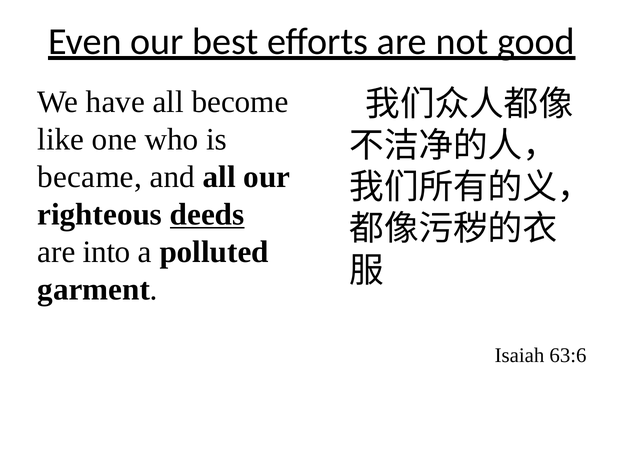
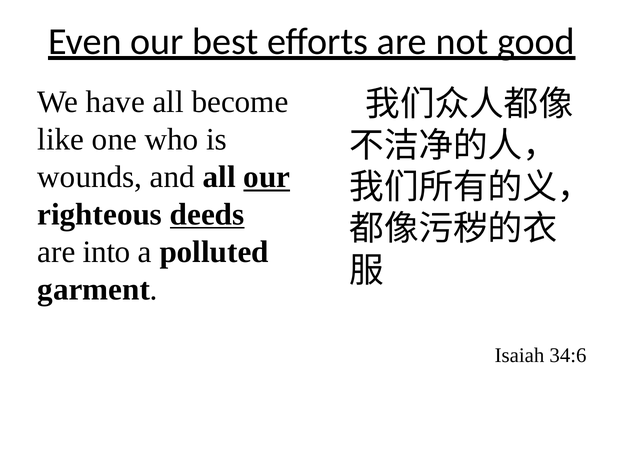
became: became -> wounds (90, 177)
our underline: none -> present (267, 177)
63:6: 63:6 -> 34:6 (568, 356)
